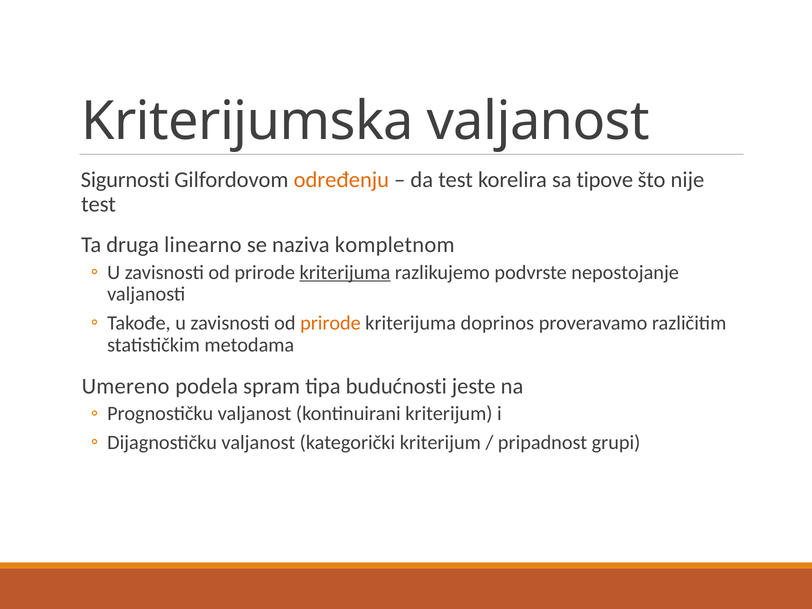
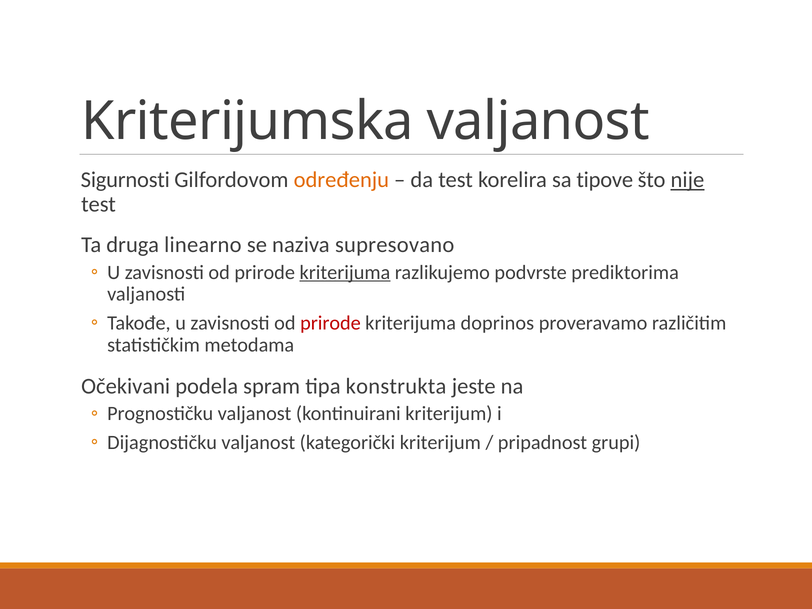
nije underline: none -> present (687, 180)
kompletnom: kompletnom -> supresovano (395, 245)
nepostojanje: nepostojanje -> prediktorima (625, 272)
prirode colour: orange -> red (330, 323)
Umereno: Umereno -> Očekivani (126, 386)
budućnosti: budućnosti -> konstrukta (396, 386)
